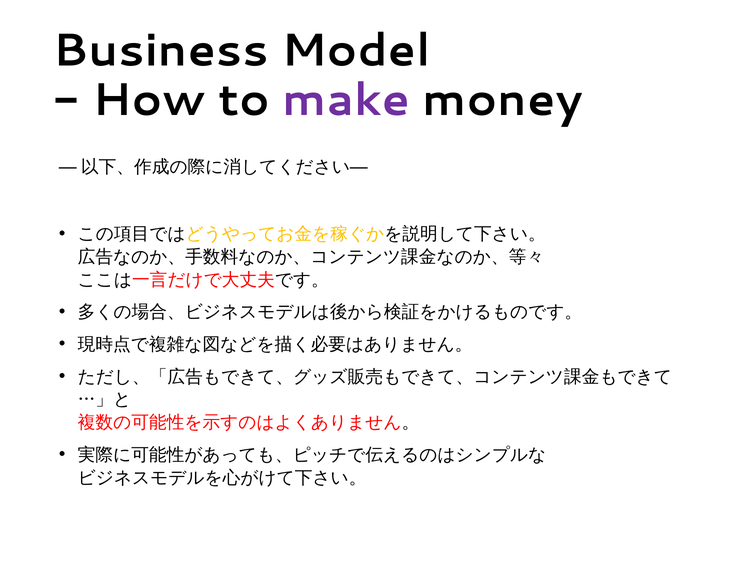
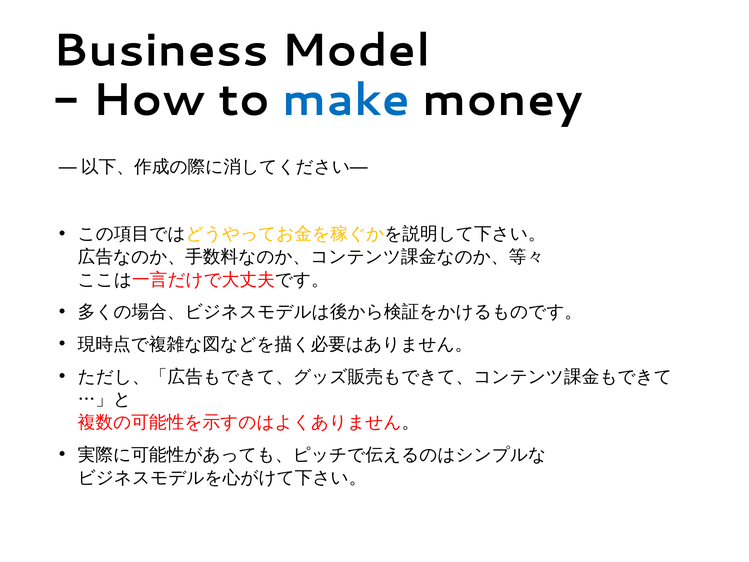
make colour: purple -> blue (346, 100)
